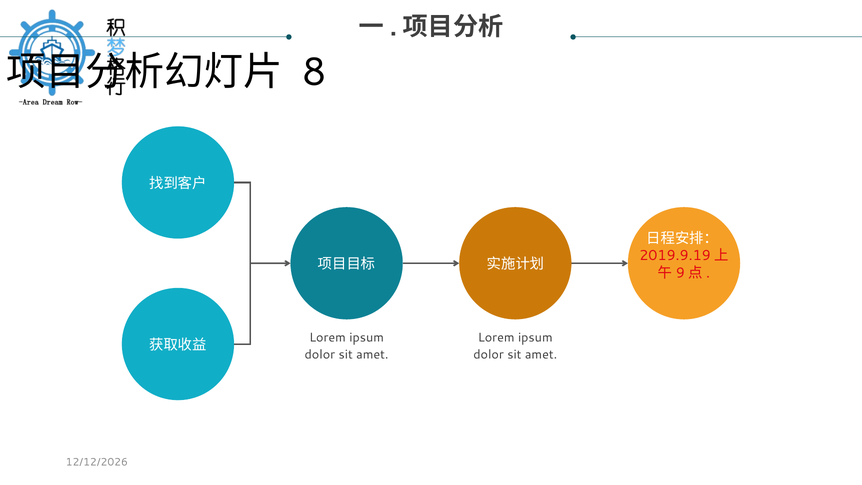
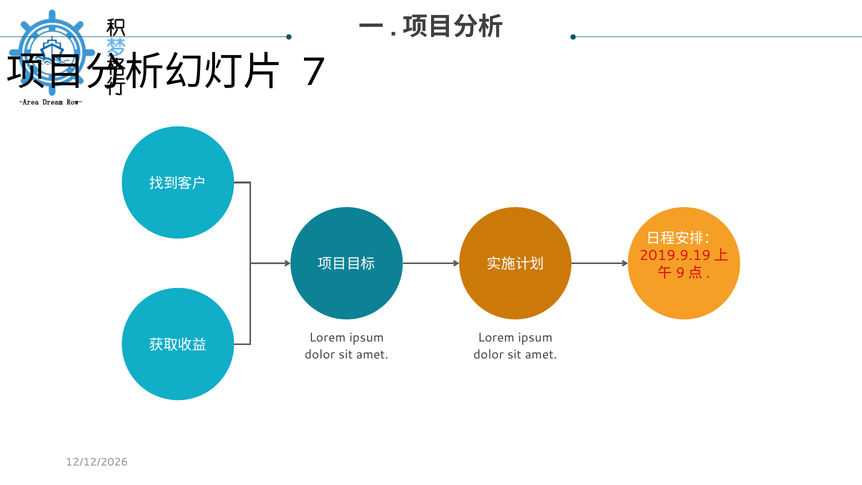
8: 8 -> 7 (314, 72)
